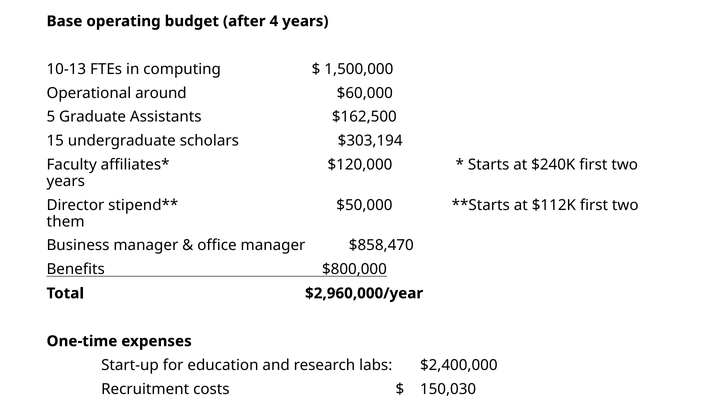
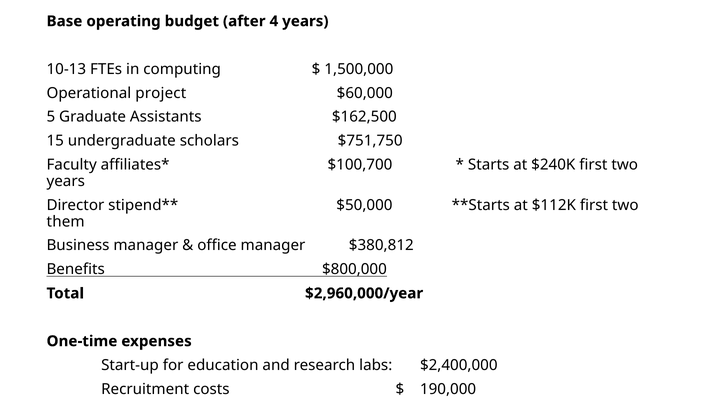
around: around -> project (161, 93)
$303,194: $303,194 -> $751,750 (370, 141)
$120,000: $120,000 -> $100,700 (360, 165)
$858,470: $858,470 -> $380,812 (381, 246)
150,030: 150,030 -> 190,000 (448, 390)
